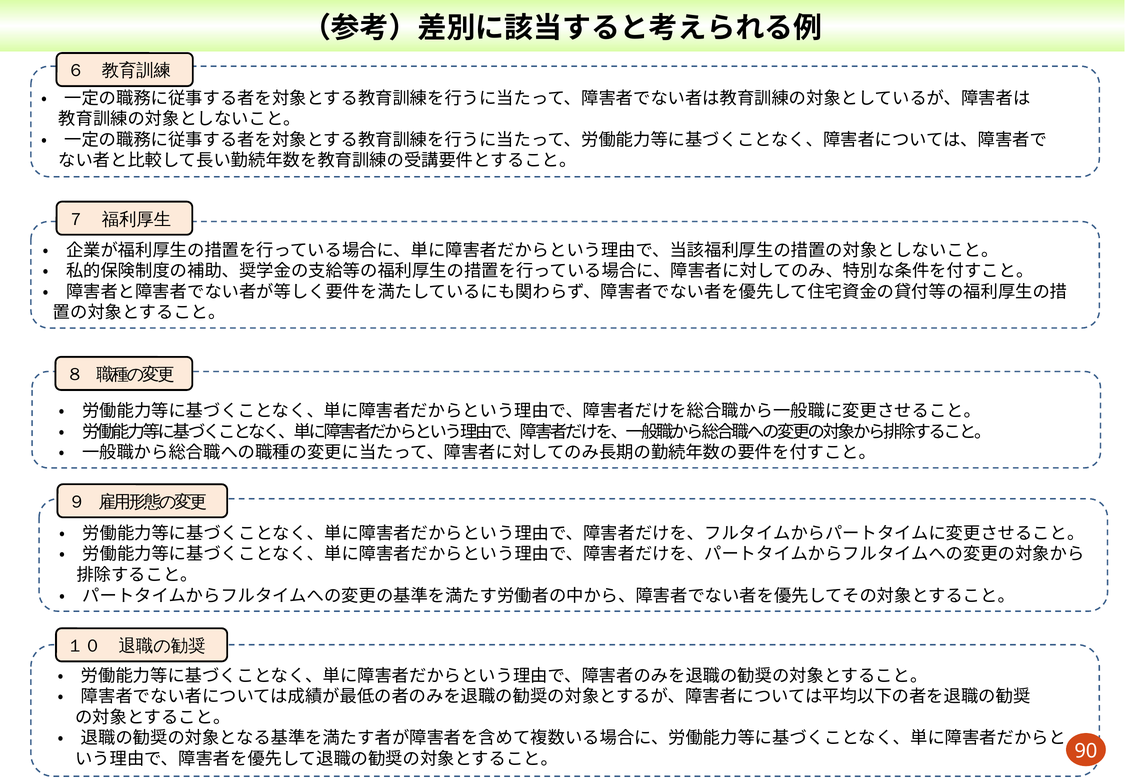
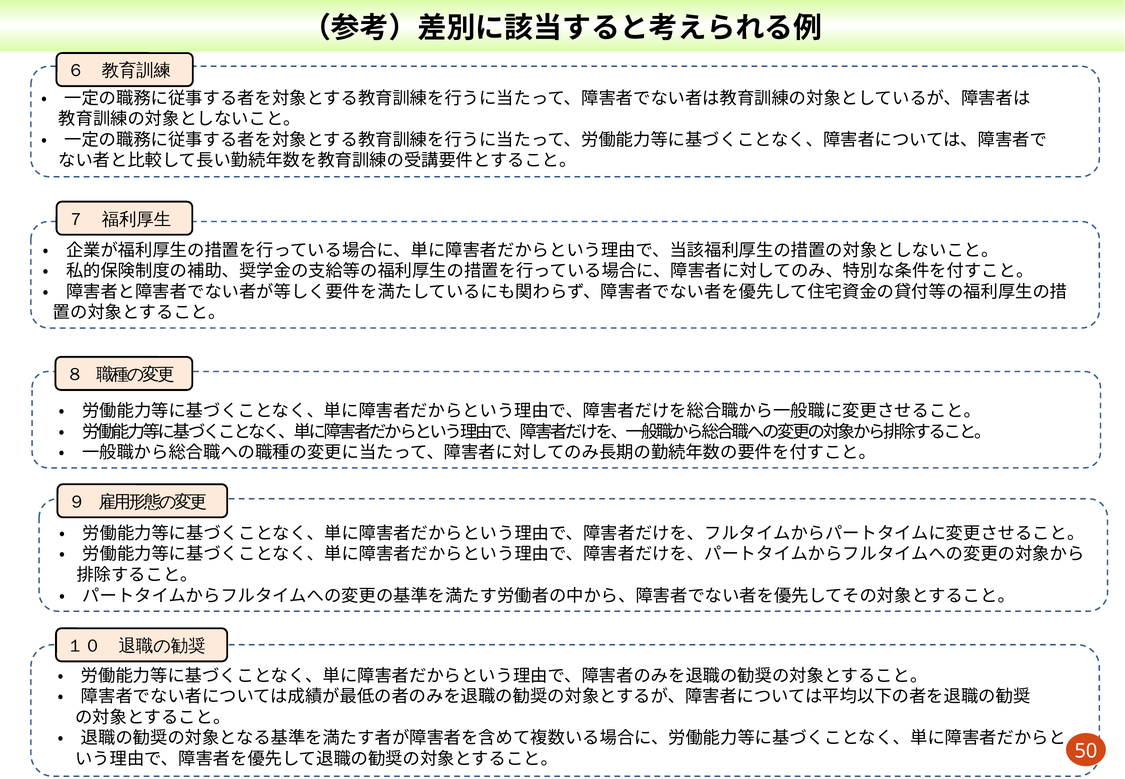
90: 90 -> 50 (1086, 751)
